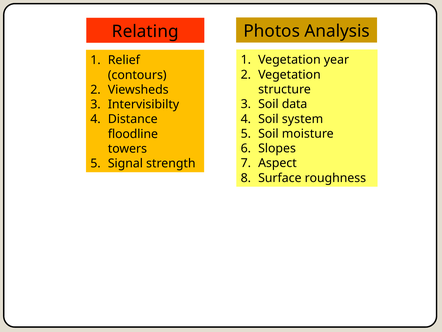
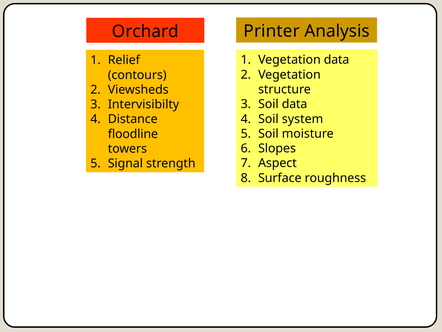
Photos: Photos -> Printer (272, 31)
Relating: Relating -> Orchard (145, 31)
Vegetation year: year -> data (337, 60)
